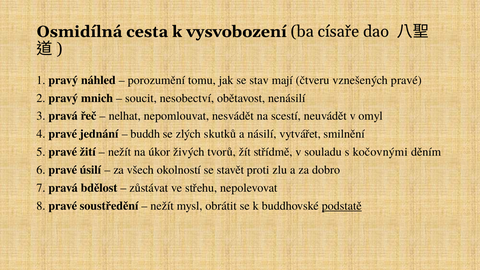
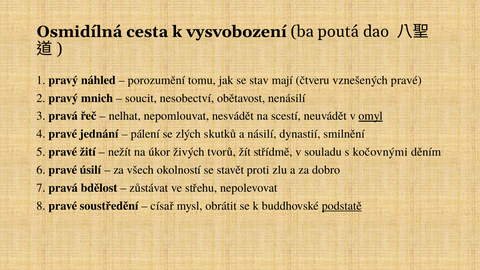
císaře: císaře -> poutá (338, 32)
omyl underline: none -> present (371, 116)
buddh: buddh -> pálení (145, 134)
vytvářet: vytvářet -> dynastií (300, 134)
nežít: nežít -> císař (162, 206)
